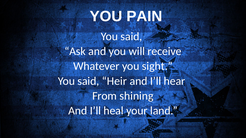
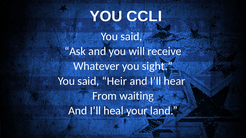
PAIN: PAIN -> CCLI (144, 16)
shining: shining -> waiting (137, 96)
